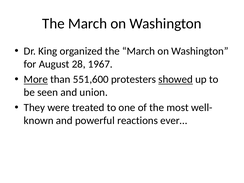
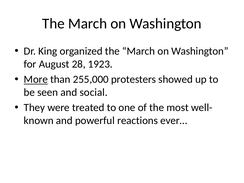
1967: 1967 -> 1923 (100, 64)
551,600: 551,600 -> 255,000 (91, 79)
showed underline: present -> none (176, 79)
union: union -> social (94, 92)
